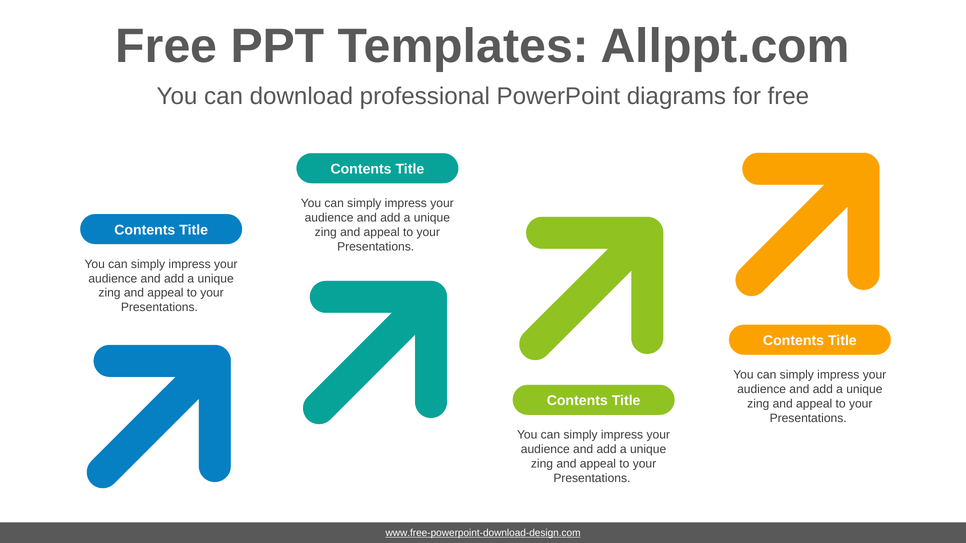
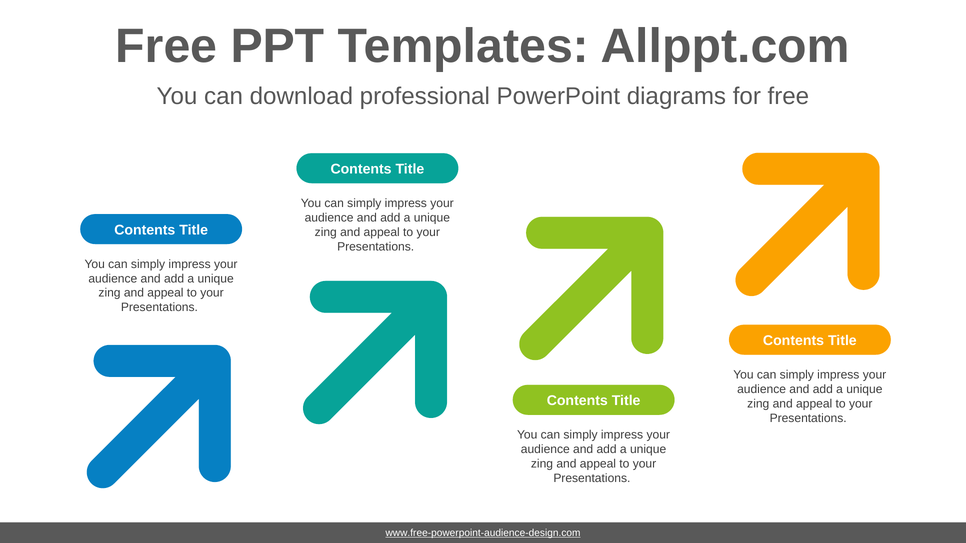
www.free-powerpoint-download-design.com: www.free-powerpoint-download-design.com -> www.free-powerpoint-audience-design.com (483, 533)
